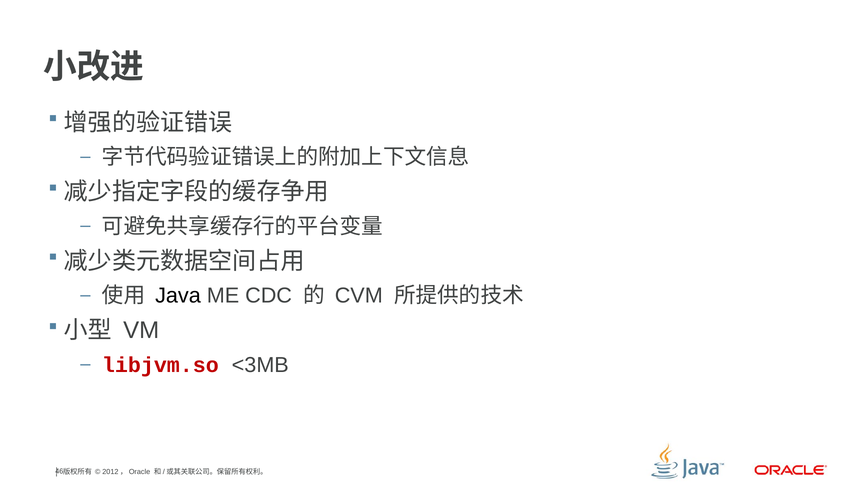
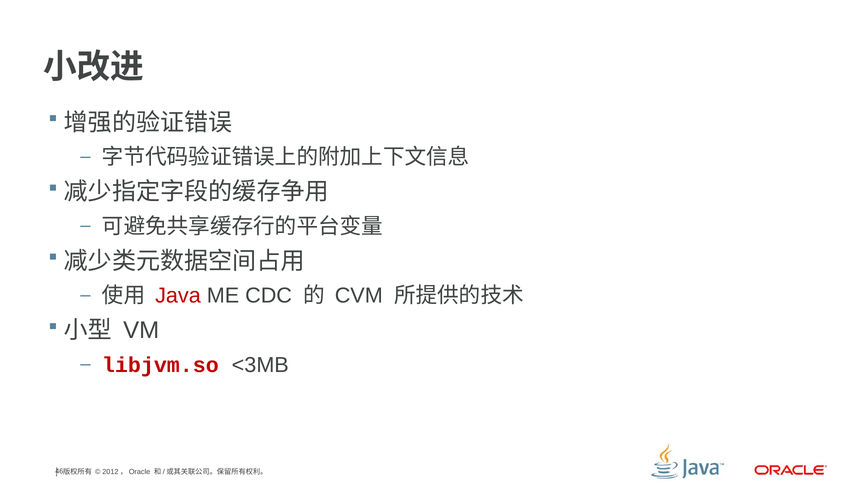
Java colour: black -> red (178, 295)
